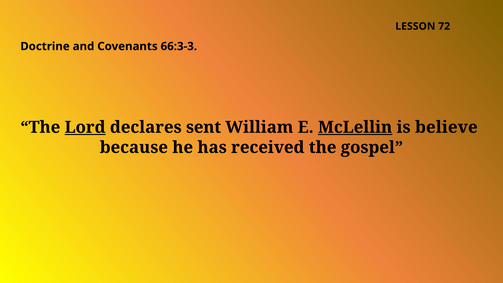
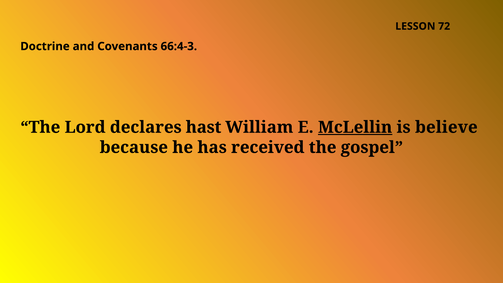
66:3-3: 66:3-3 -> 66:4-3 (179, 46)
Lord underline: present -> none (85, 127)
sent: sent -> hast (204, 127)
